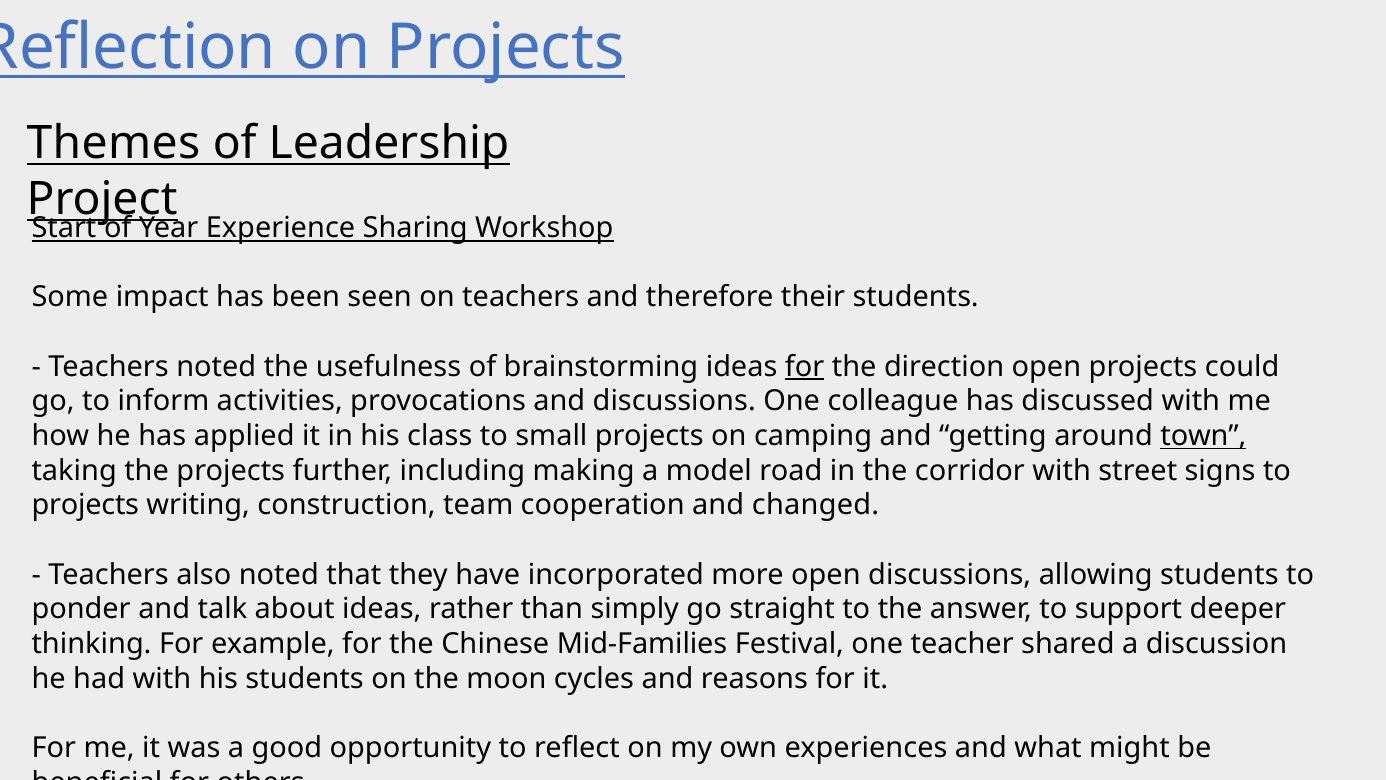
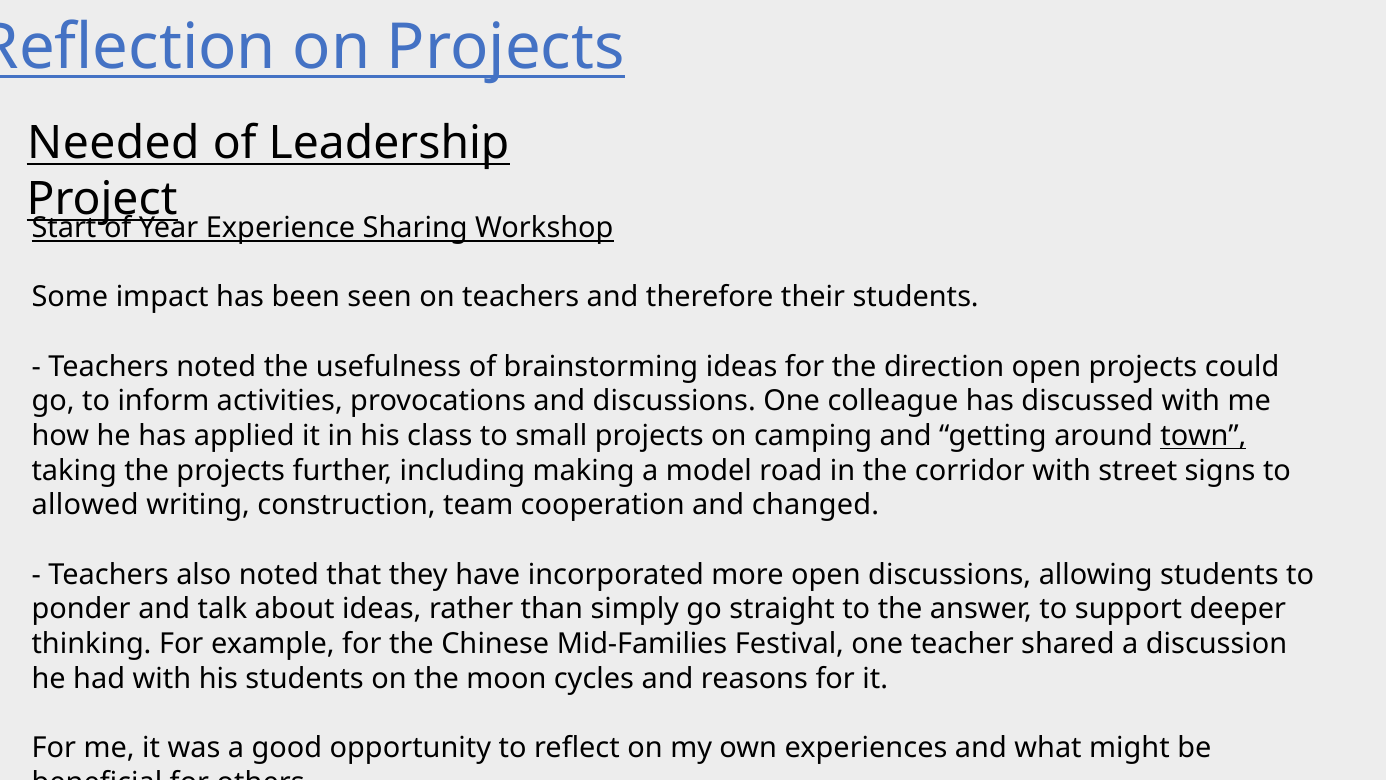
Themes: Themes -> Needed (113, 143)
for underline: present -> none (805, 366)
projects: projects -> allowed (85, 505)
